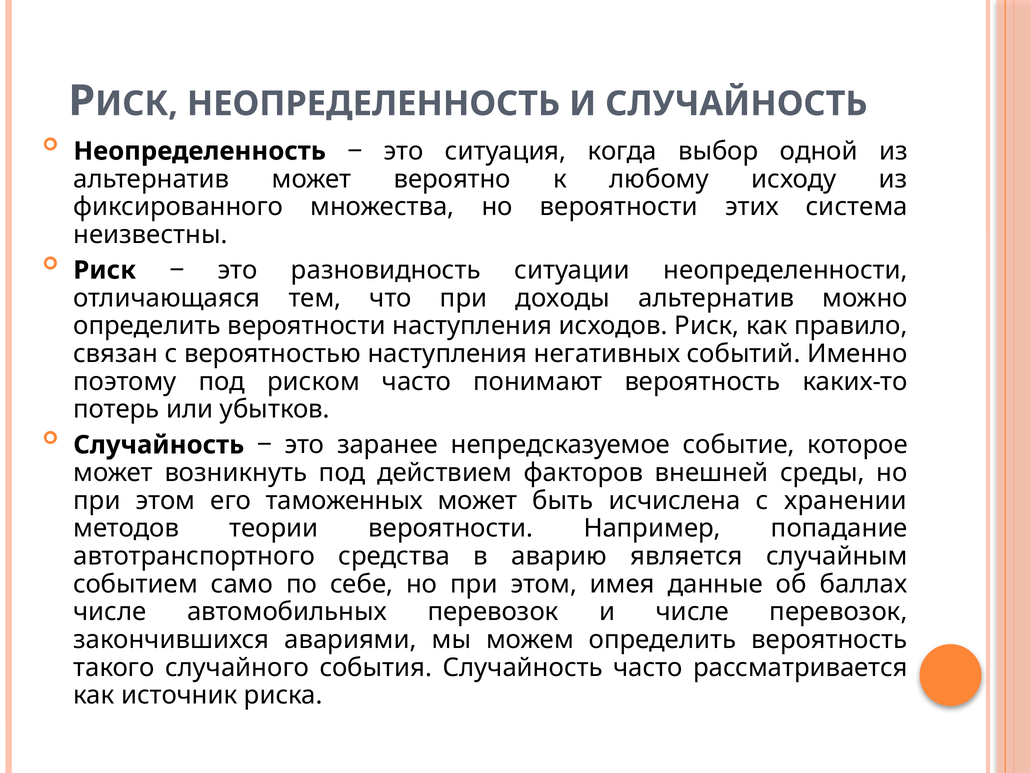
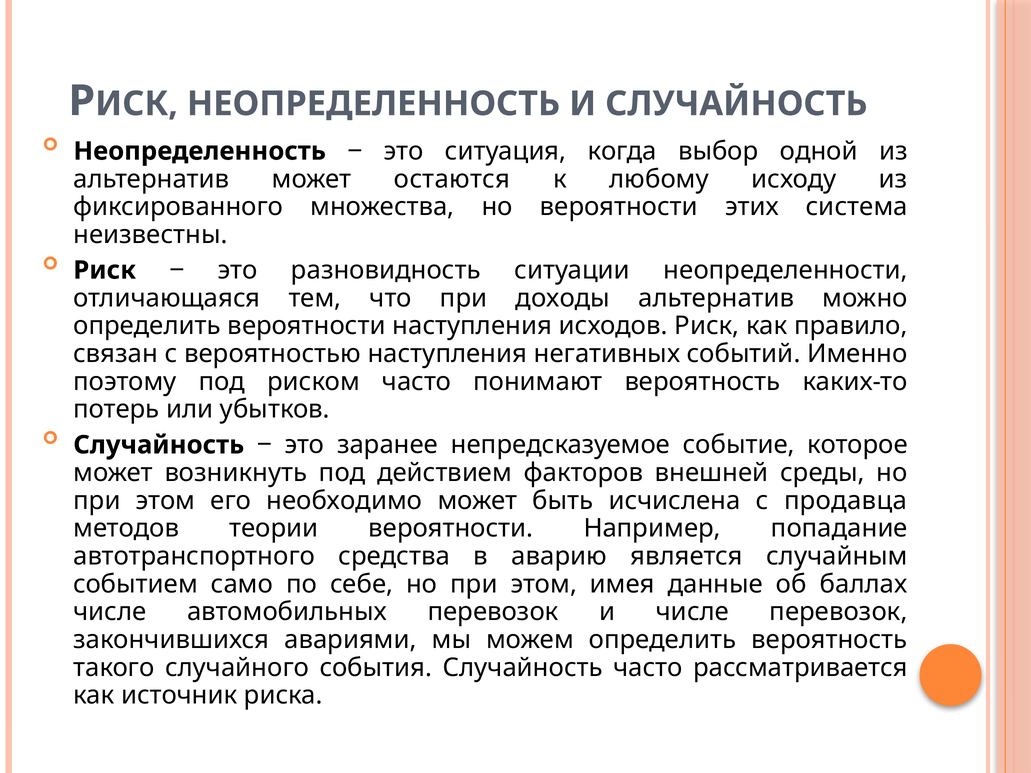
вероятно: вероятно -> остаются (452, 179)
таможенных: таможенных -> необходимо (344, 501)
хранении: хранении -> продавца (846, 501)
